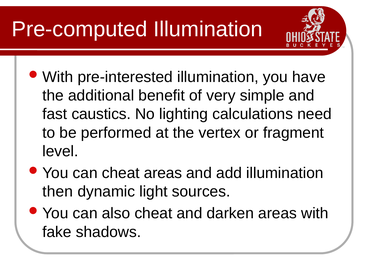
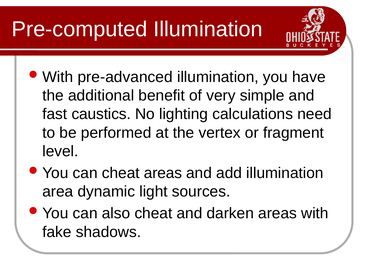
pre-interested: pre-interested -> pre-advanced (125, 77)
then: then -> area (58, 192)
